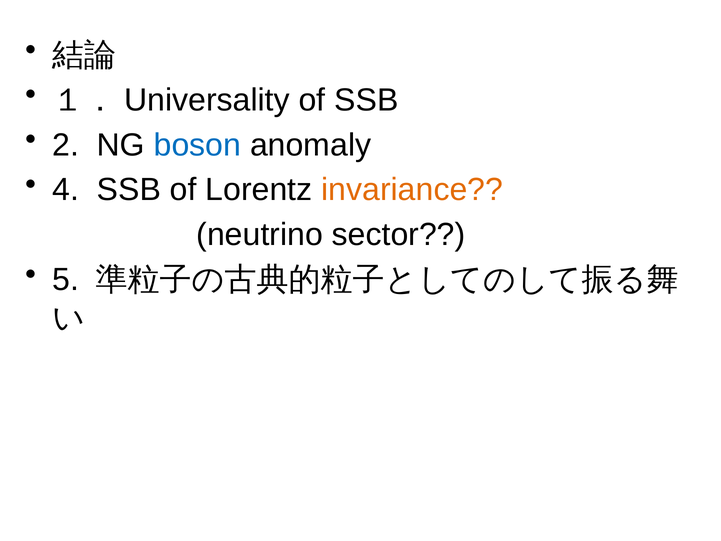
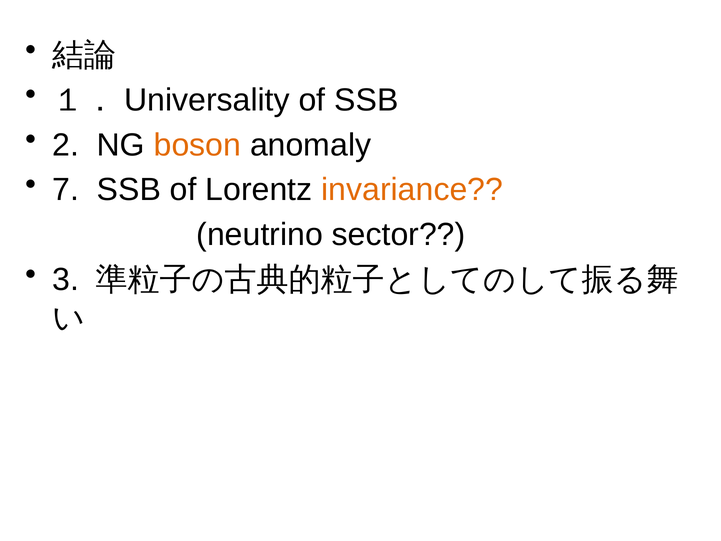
boson colour: blue -> orange (197, 145)
4: 4 -> 7 (66, 190)
5: 5 -> 3 (66, 279)
